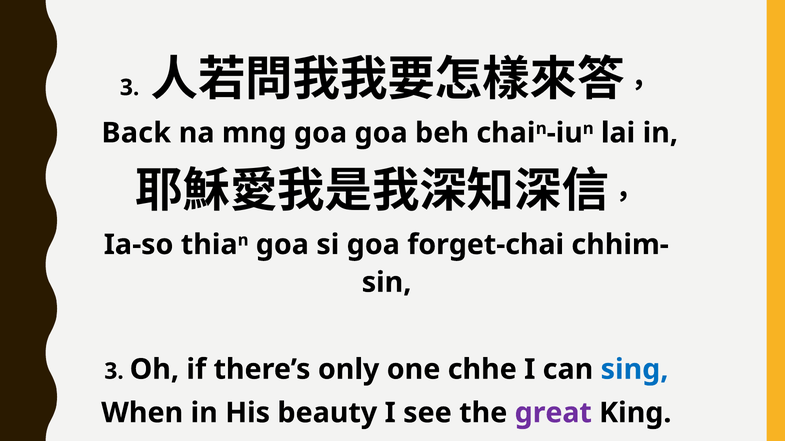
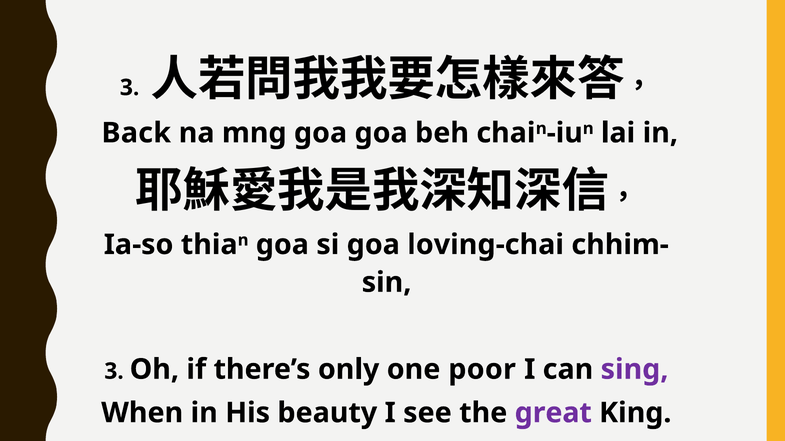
forget-chai: forget-chai -> loving-chai (486, 245)
chhe: chhe -> poor (482, 370)
sing colour: blue -> purple (635, 370)
